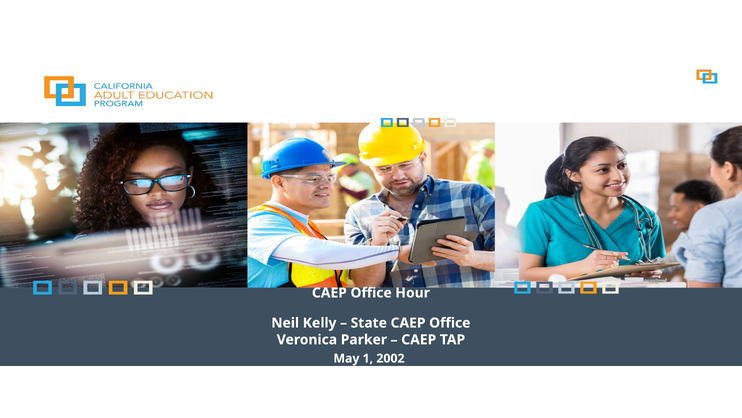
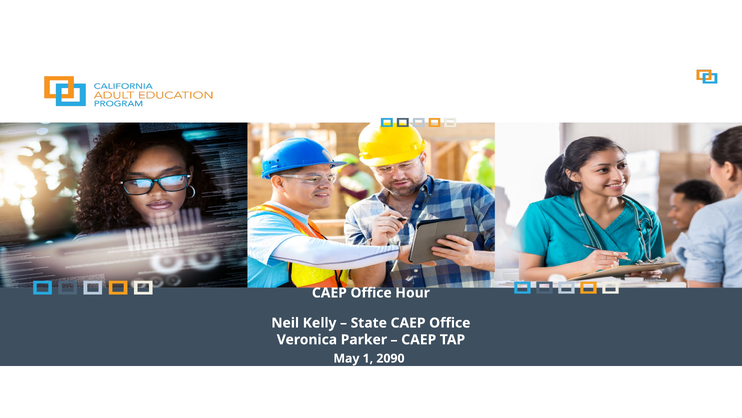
2002: 2002 -> 2090 (390, 358)
